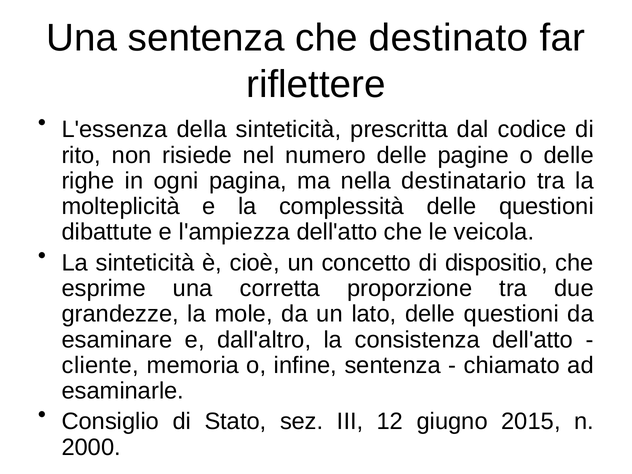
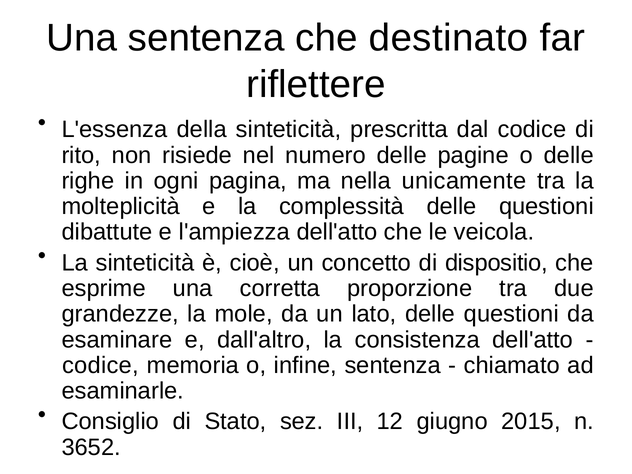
destinatario: destinatario -> unicamente (464, 181)
cliente: cliente -> codice (100, 365)
2000: 2000 -> 3652 (91, 447)
